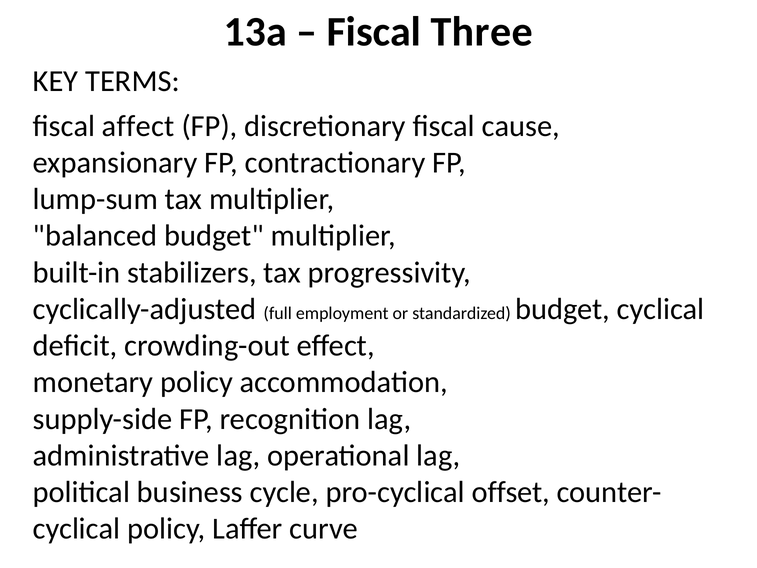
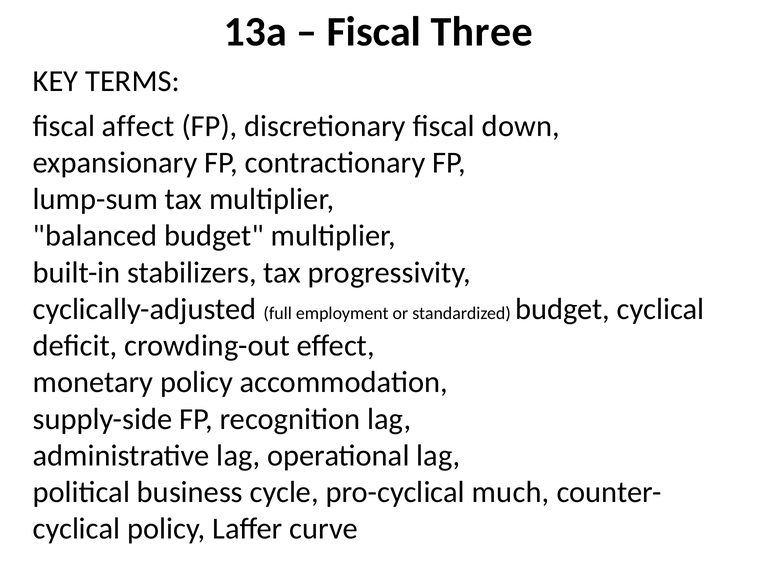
cause: cause -> down (521, 126)
offset: offset -> much (511, 492)
